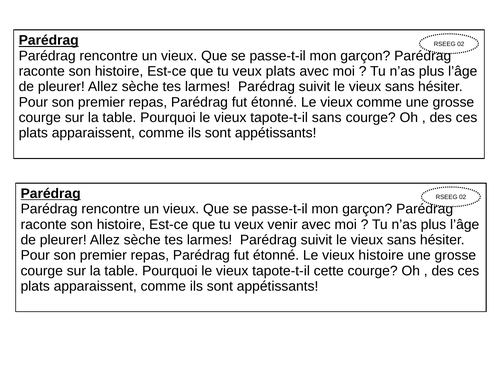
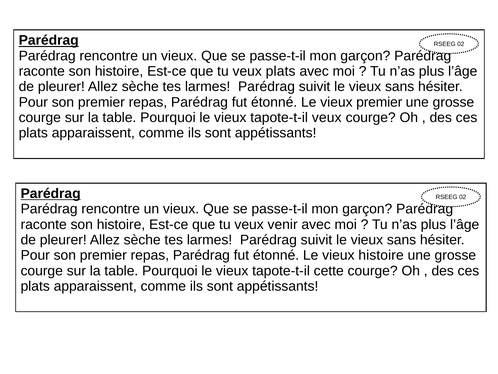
vieux comme: comme -> premier (379, 102)
tapote-t-il sans: sans -> veux (327, 117)
